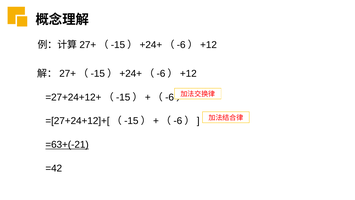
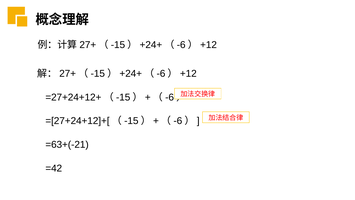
=63+(-21 underline: present -> none (67, 144)
